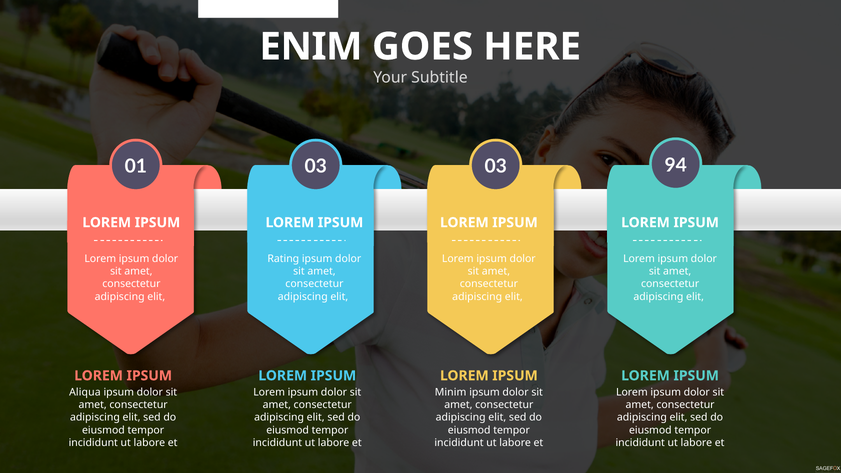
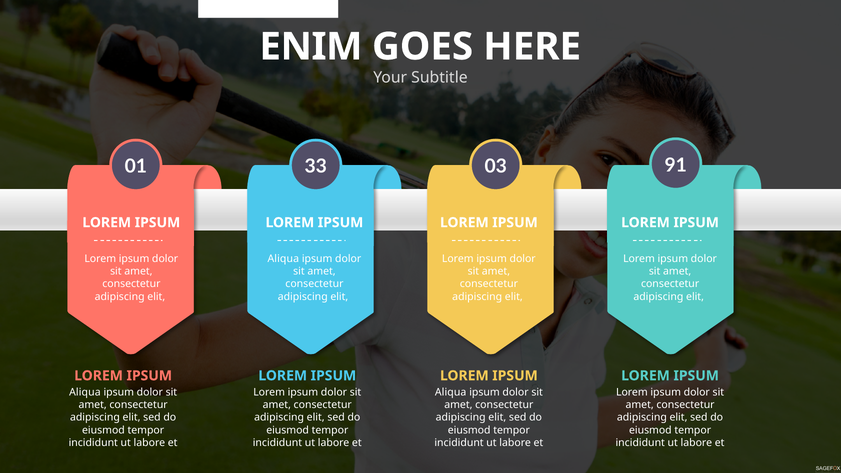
01 03: 03 -> 33 (316, 167)
94: 94 -> 91 (676, 165)
Rating: Rating -> Aliqua (283, 259)
Minim: Minim -> Aliqua (451, 392)
